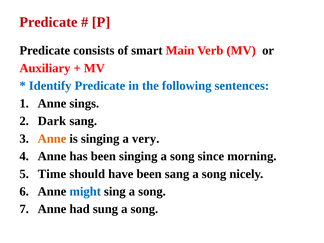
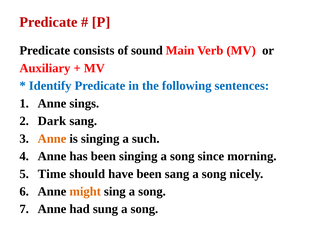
smart: smart -> sound (147, 51)
very: very -> such (146, 139)
might colour: blue -> orange (85, 191)
